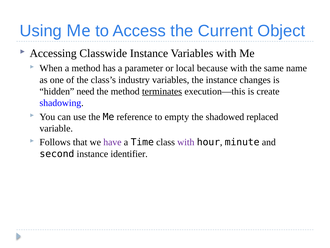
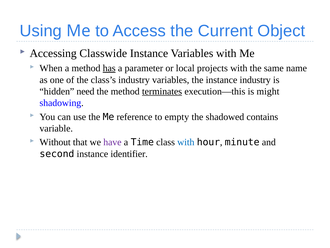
has underline: none -> present (109, 68)
because: because -> projects (212, 68)
instance changes: changes -> industry (255, 80)
create: create -> might (268, 91)
replaced: replaced -> contains (262, 117)
Follows: Follows -> Without (55, 142)
with colour: purple -> blue (186, 142)
